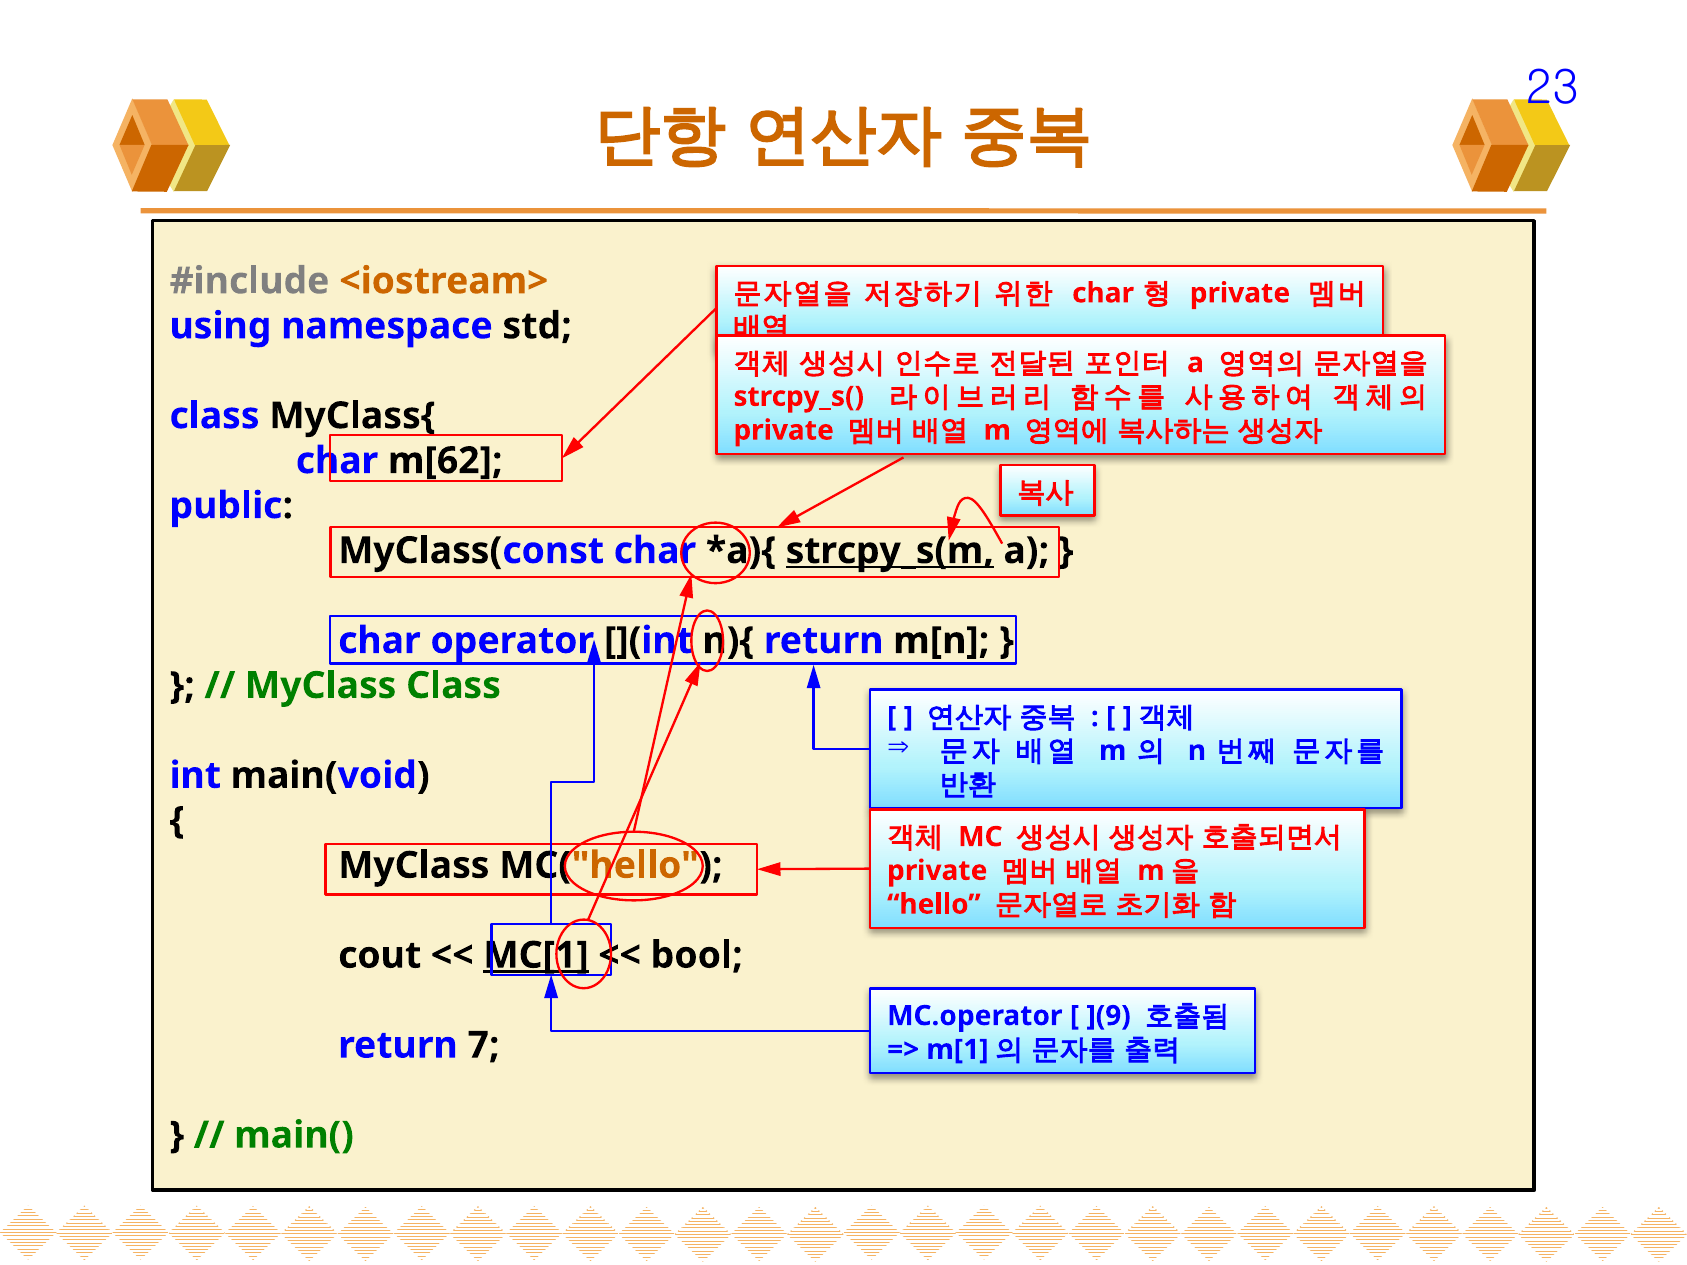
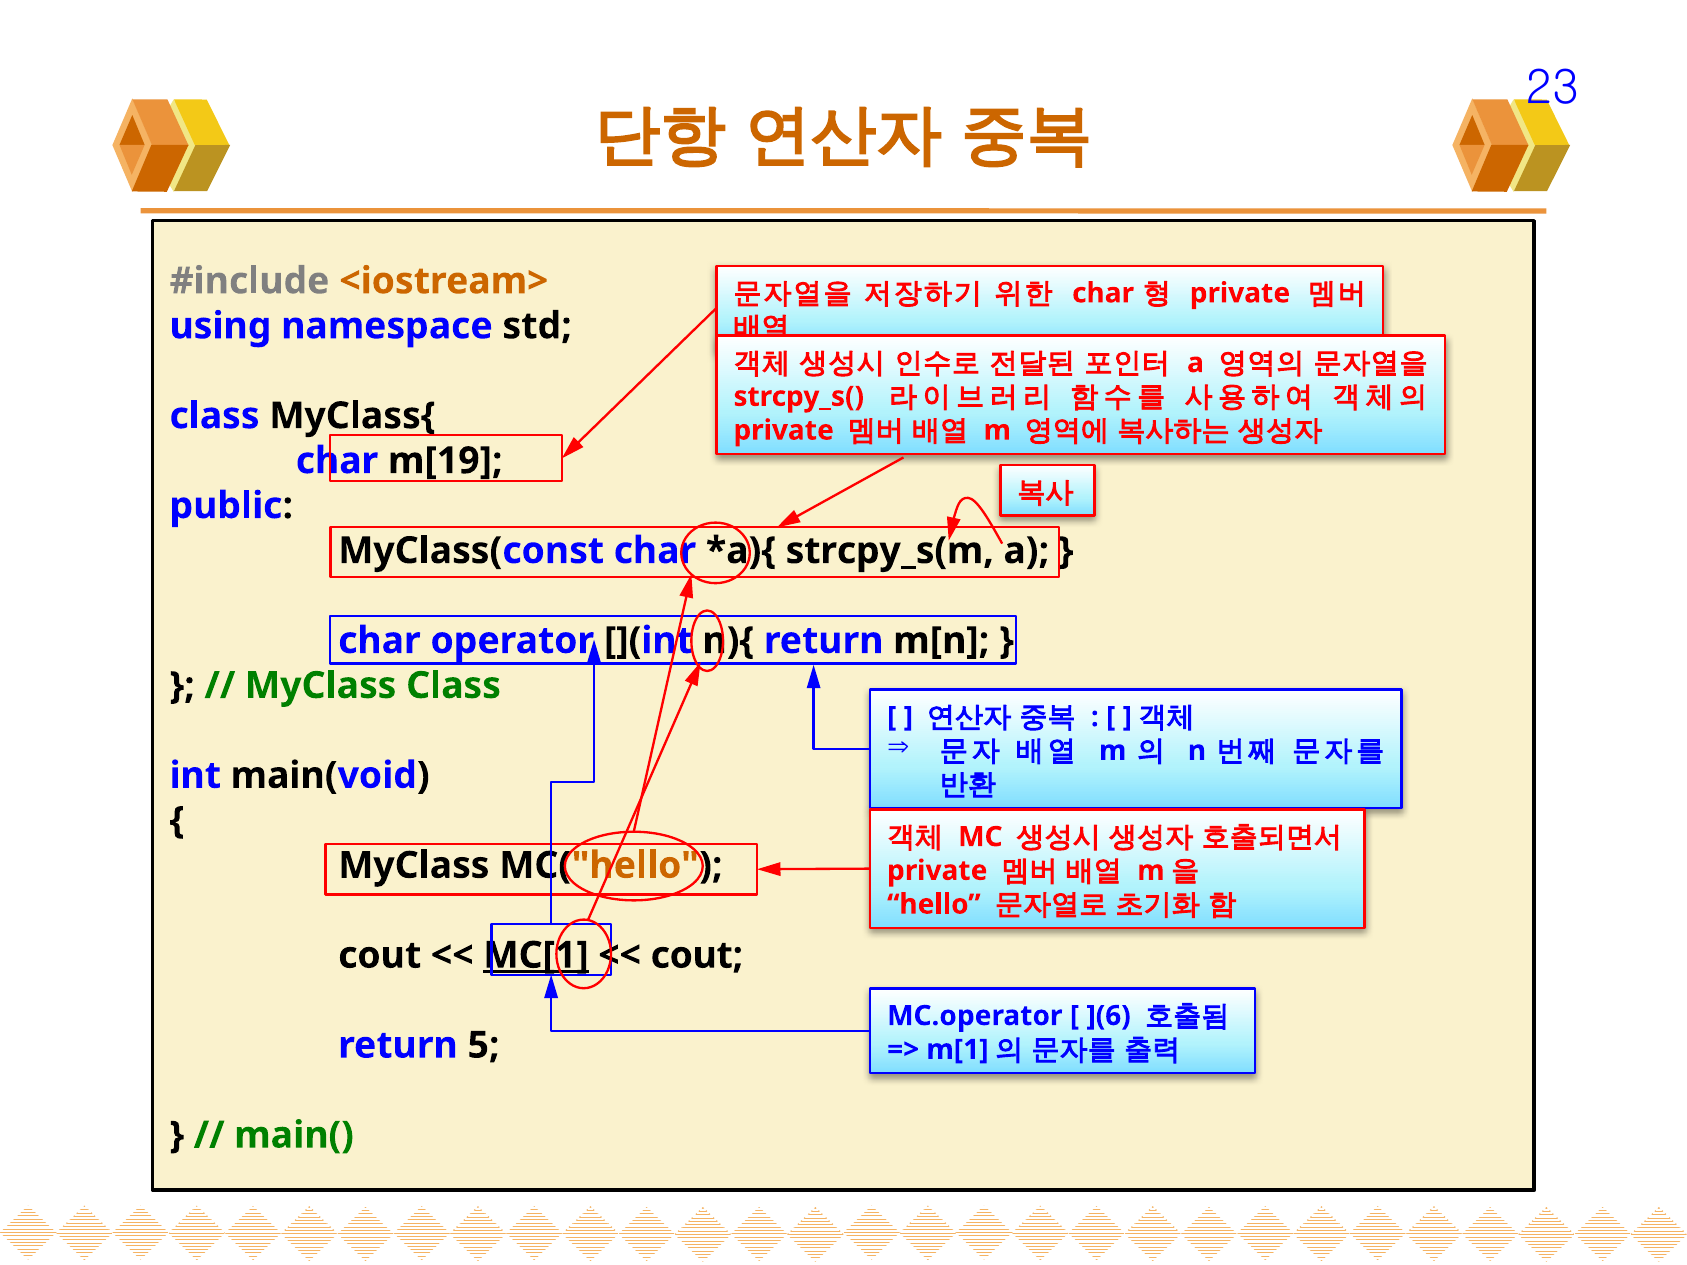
m[62: m[62 -> m[19 (445, 461)
strcpy_s(m underline: present -> none (890, 551)
bool: bool -> cout (697, 956)
](9: ](9 -> ](6 (1109, 1016)
7: 7 -> 5 (484, 1045)
